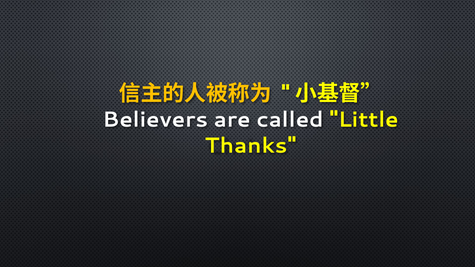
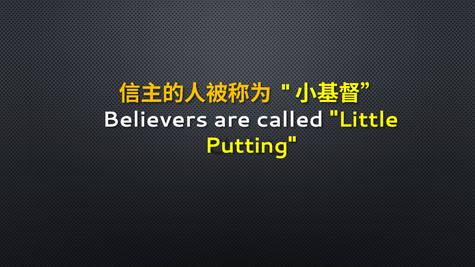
Thanks: Thanks -> Putting (251, 146)
